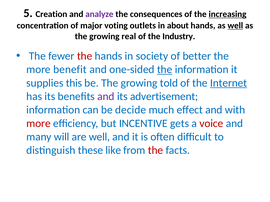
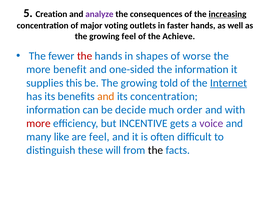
about: about -> faster (178, 26)
well underline: present -> none (235, 26)
growing real: real -> feel (129, 36)
Industry: Industry -> Achieve (179, 36)
society: society -> shapes (152, 56)
better: better -> worse (197, 56)
the underline: present -> none (165, 70)
and colour: purple -> orange (106, 97)
its advertisement: advertisement -> concentration (164, 97)
effect: effect -> order (190, 110)
voice colour: red -> purple (211, 124)
will: will -> like (62, 137)
are well: well -> feel (99, 137)
like: like -> will (113, 151)
the colour: red -> black (156, 151)
